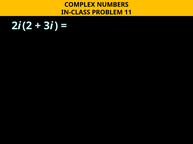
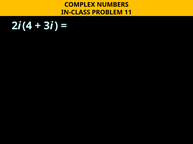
2: 2 -> 4 (27, 26)
